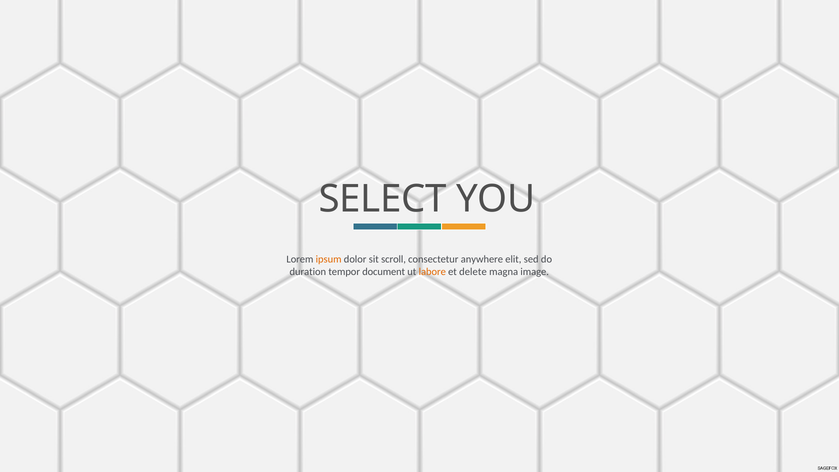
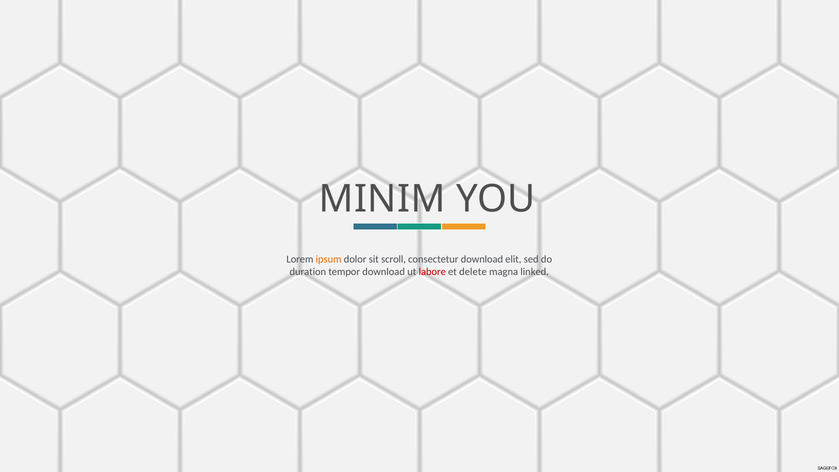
SELECT: SELECT -> MINIM (382, 199)
consectetur anywhere: anywhere -> download (482, 259)
tempor document: document -> download (384, 272)
labore colour: orange -> red (432, 272)
image: image -> linked (535, 272)
